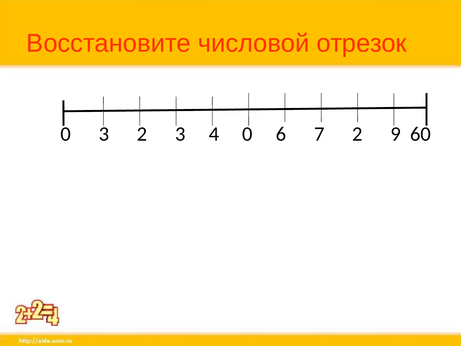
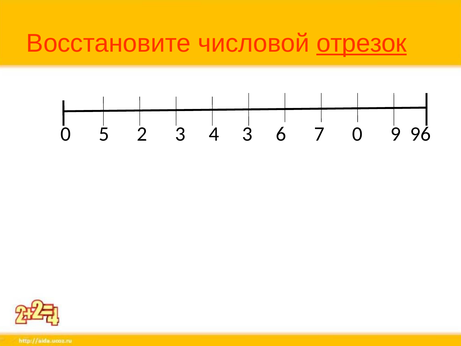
отрезок underline: none -> present (362, 43)
0 3: 3 -> 5 (104, 134)
4 0: 0 -> 3 (247, 134)
7 2: 2 -> 0 (357, 134)
60: 60 -> 96 (420, 134)
